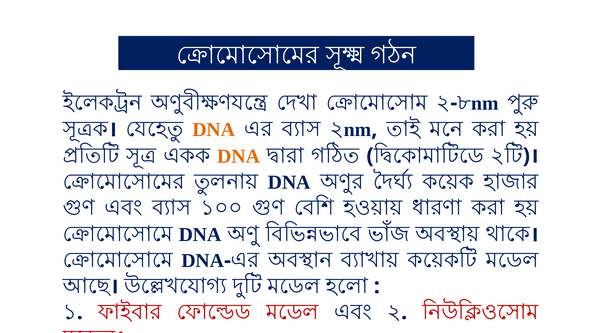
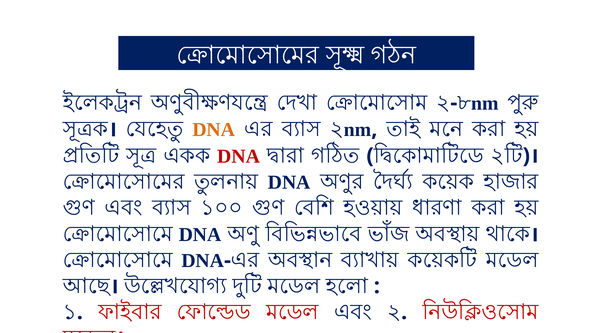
DNA colour: orange -> red (239, 156)
